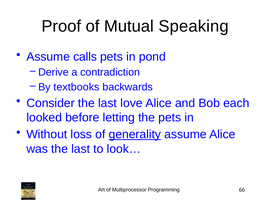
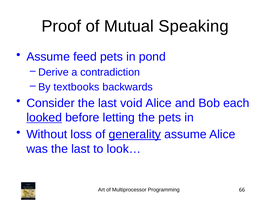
calls: calls -> feed (85, 57)
love: love -> void (131, 103)
looked underline: none -> present (44, 118)
